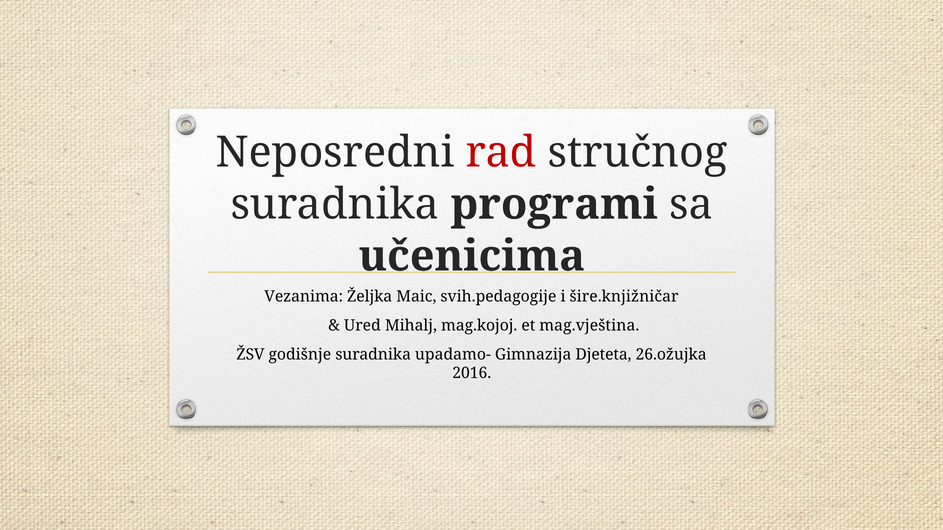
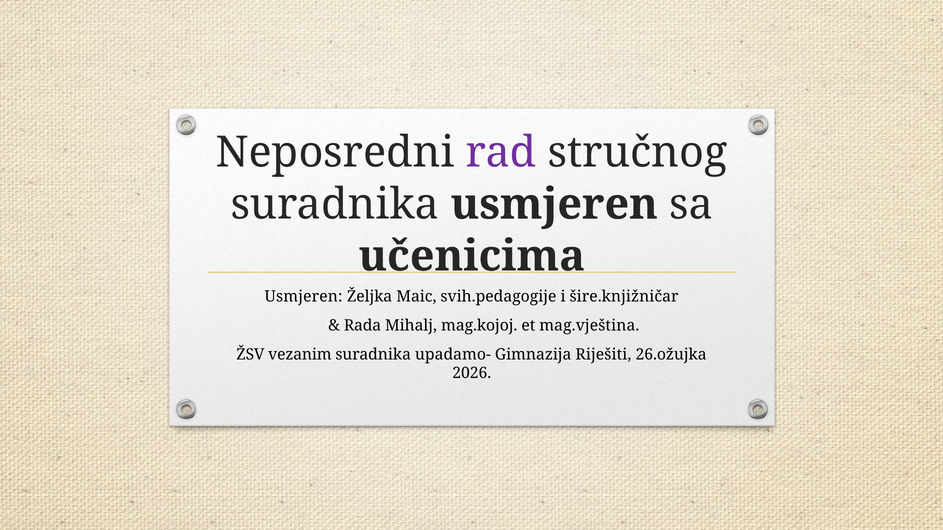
rad colour: red -> purple (501, 153)
suradnika programi: programi -> usmjeren (554, 205)
Vezanima: Vezanima -> Usmjeren (304, 297)
Ured: Ured -> Rada (363, 326)
godišnje: godišnje -> vezanim (300, 355)
Djeteta: Djeteta -> Riješiti (603, 355)
2016: 2016 -> 2026 (472, 374)
